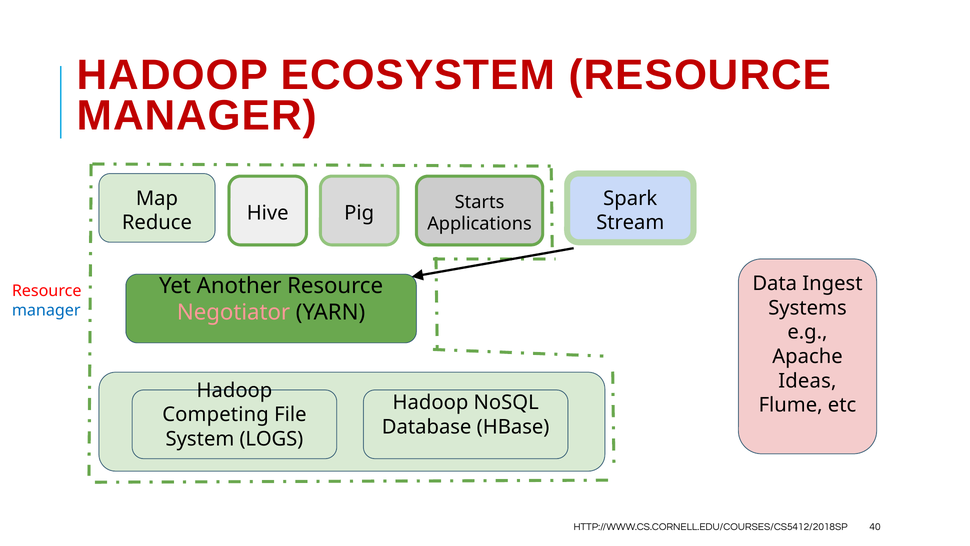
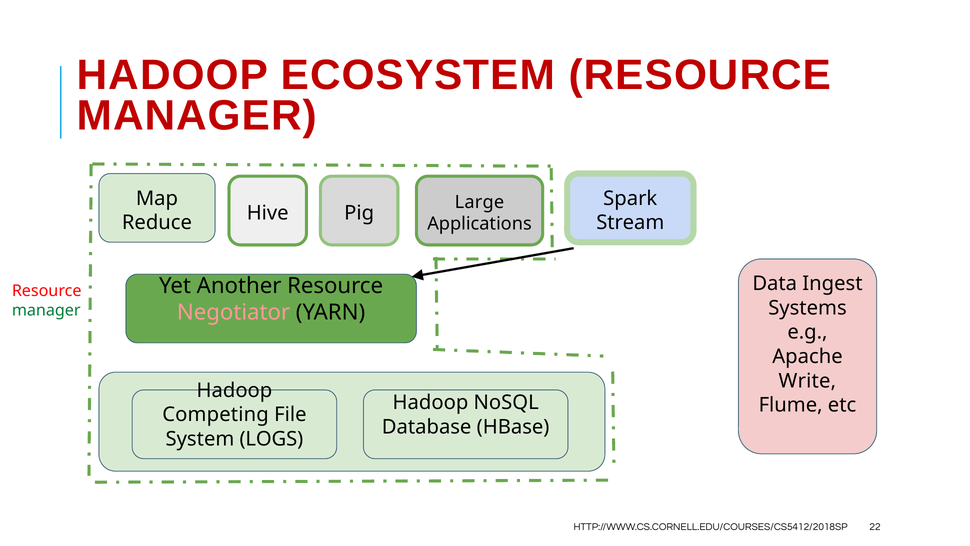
Starts: Starts -> Large (479, 202)
manager colour: blue -> green (46, 310)
Ideas: Ideas -> Write (807, 381)
40: 40 -> 22 (875, 526)
